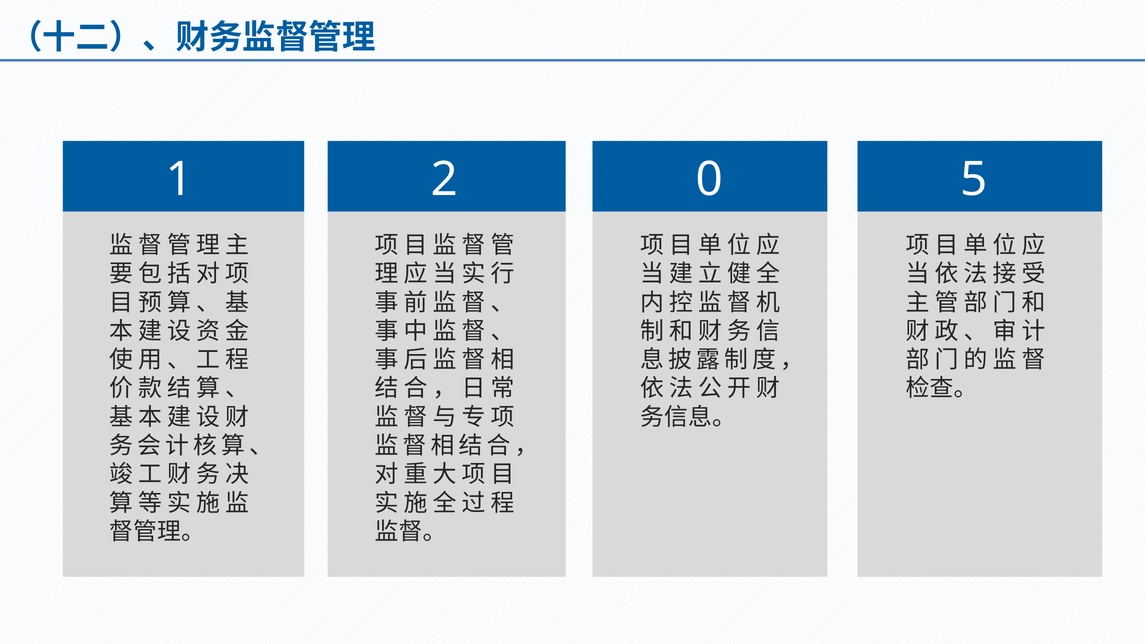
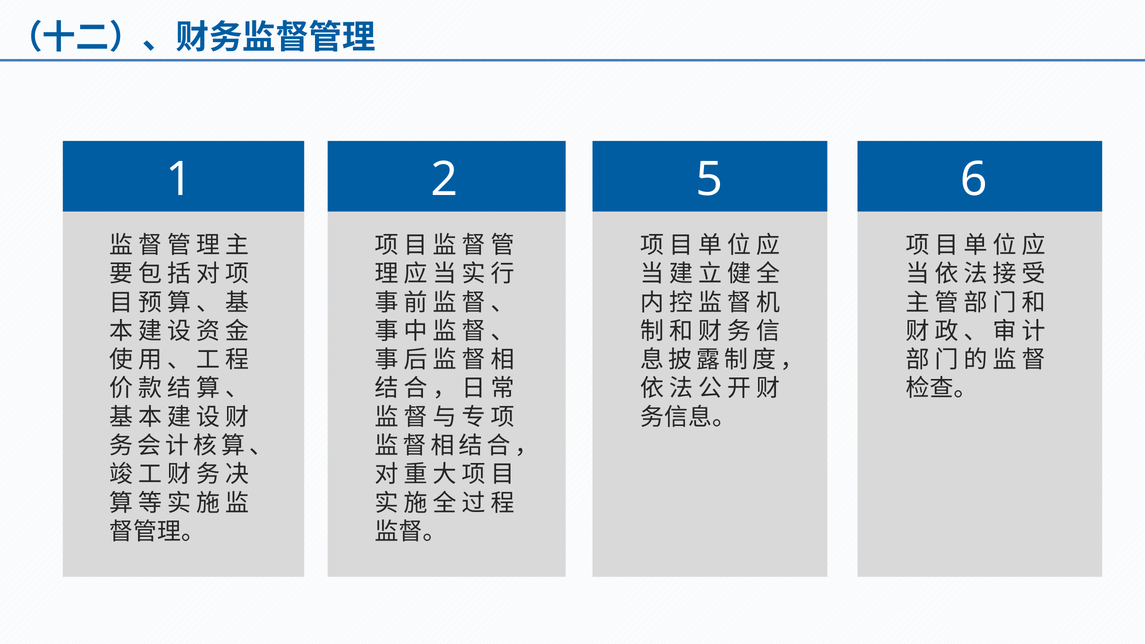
0: 0 -> 5 (709, 180)
5: 5 -> 6 (974, 180)
